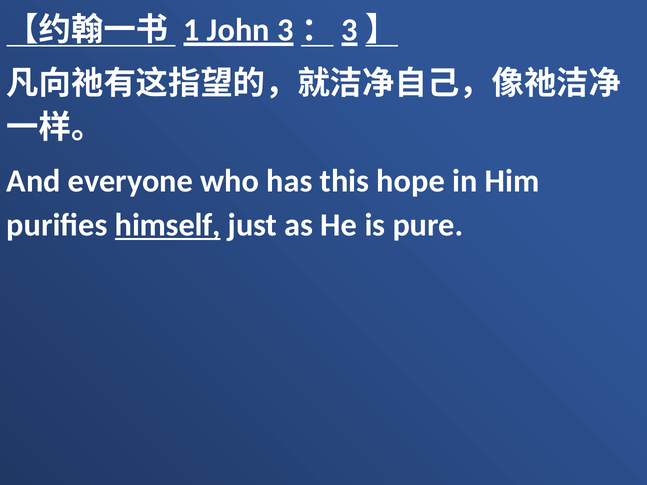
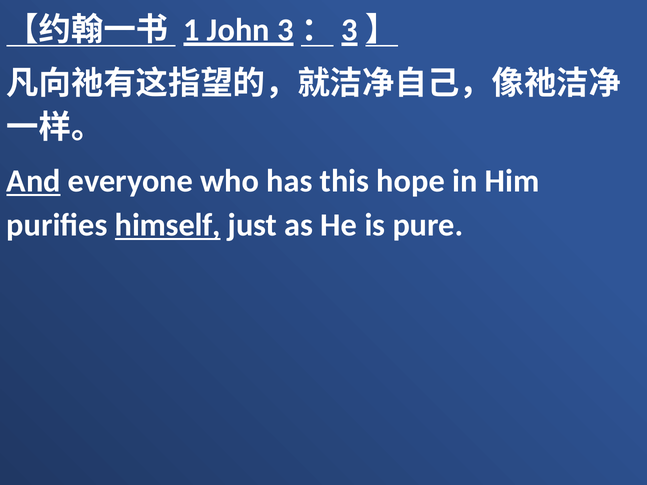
And underline: none -> present (34, 181)
